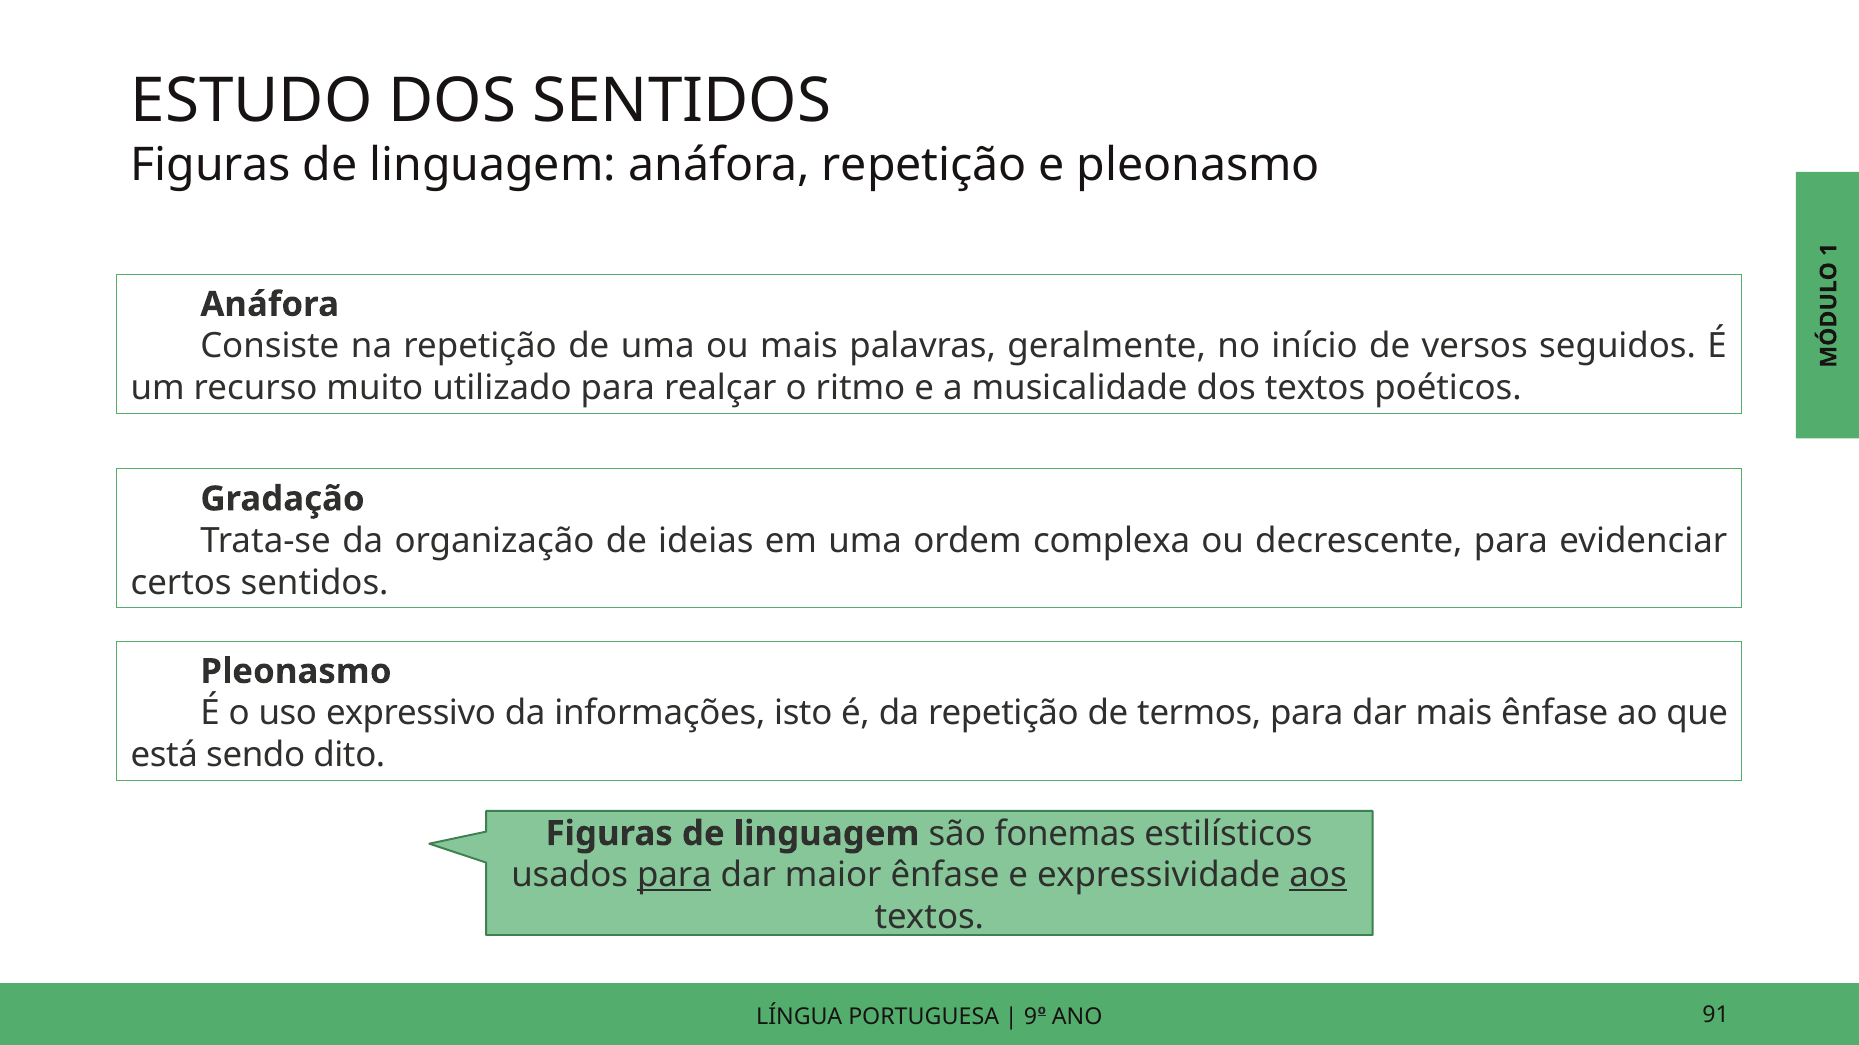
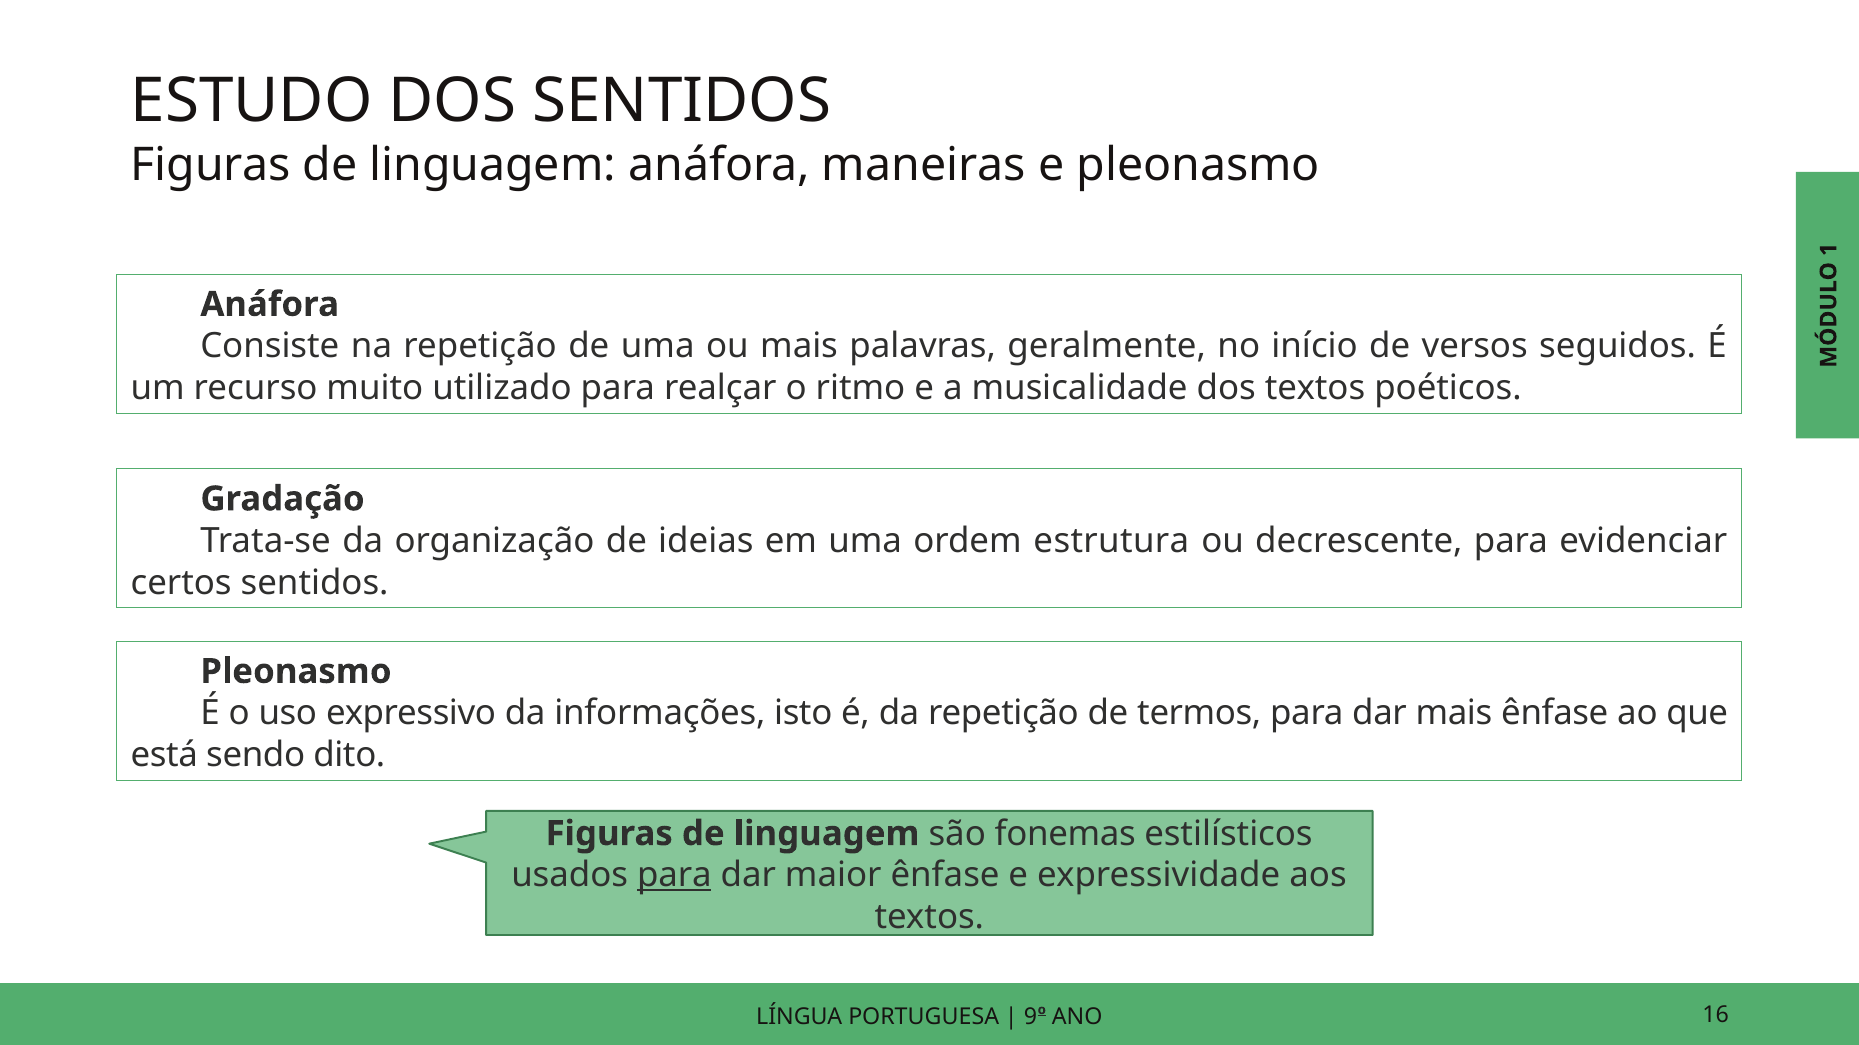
anáfora repetição: repetição -> maneiras (924, 166)
complexa: complexa -> estrutura (1111, 541)
aos underline: present -> none (1318, 876)
91: 91 -> 16 (1716, 1015)
